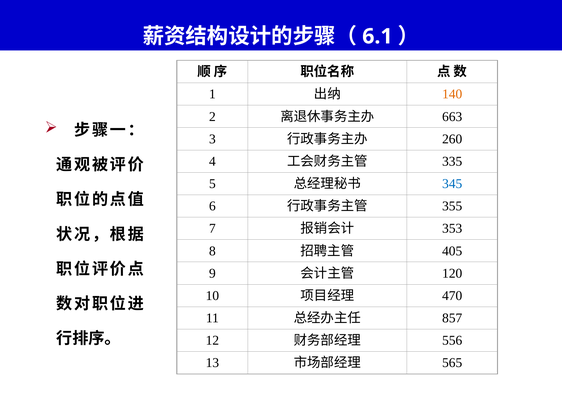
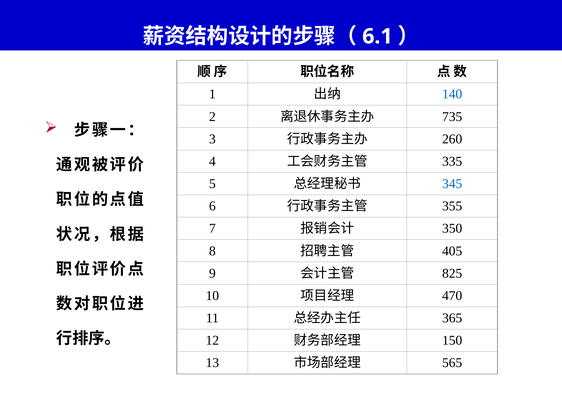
140 colour: orange -> blue (452, 94)
663: 663 -> 735 (452, 116)
353: 353 -> 350 (452, 228)
120: 120 -> 825 (452, 273)
857: 857 -> 365 (452, 318)
556: 556 -> 150 (452, 340)
